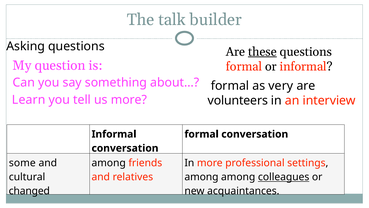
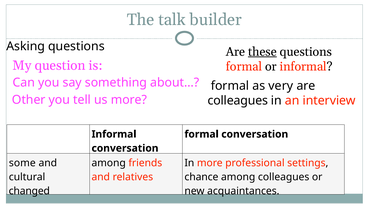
Learn: Learn -> Other (29, 100)
volunteers: volunteers -> colleagues (238, 100)
among: among -> chance (201, 177)
colleagues underline: present -> none (284, 177)
